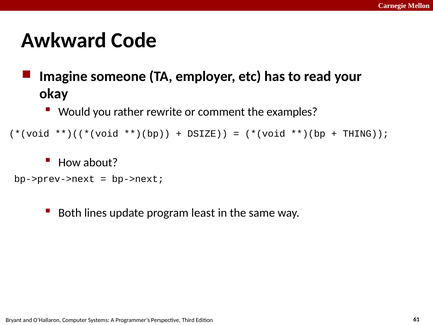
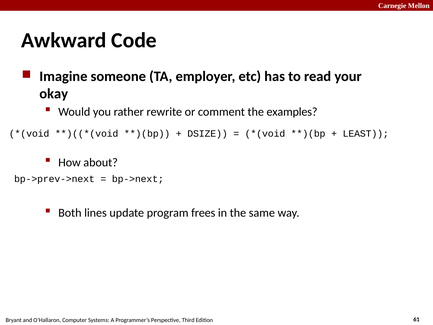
THING: THING -> LEAST (366, 133)
least: least -> frees (203, 213)
